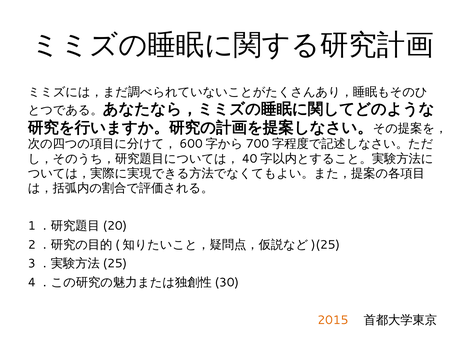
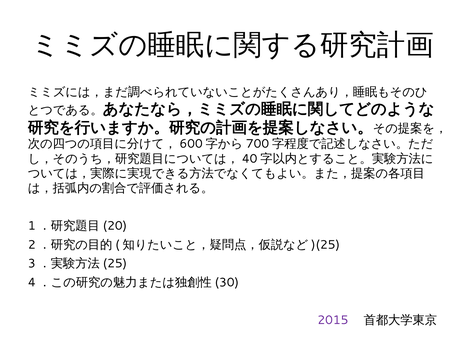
2015 colour: orange -> purple (333, 320)
